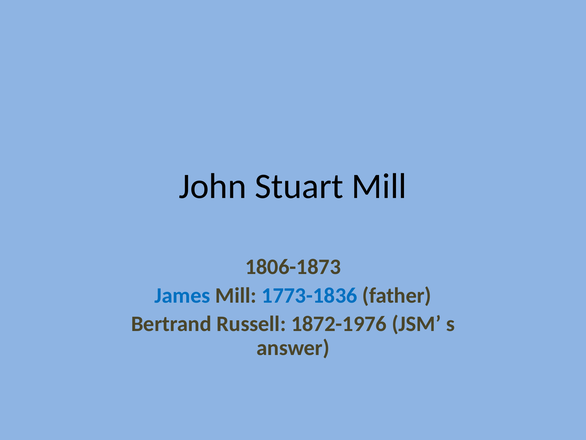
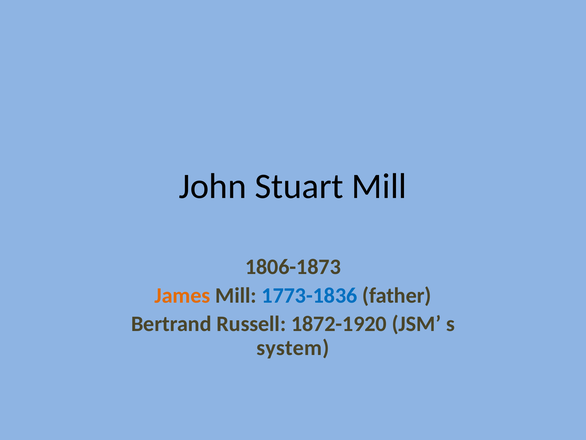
James colour: blue -> orange (182, 295)
1872-1976: 1872-1976 -> 1872-1920 (339, 324)
answer: answer -> system (293, 347)
